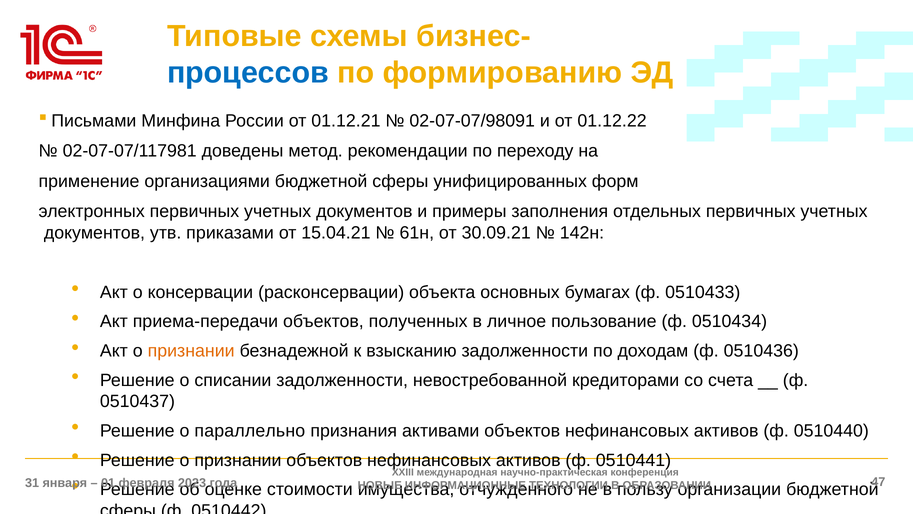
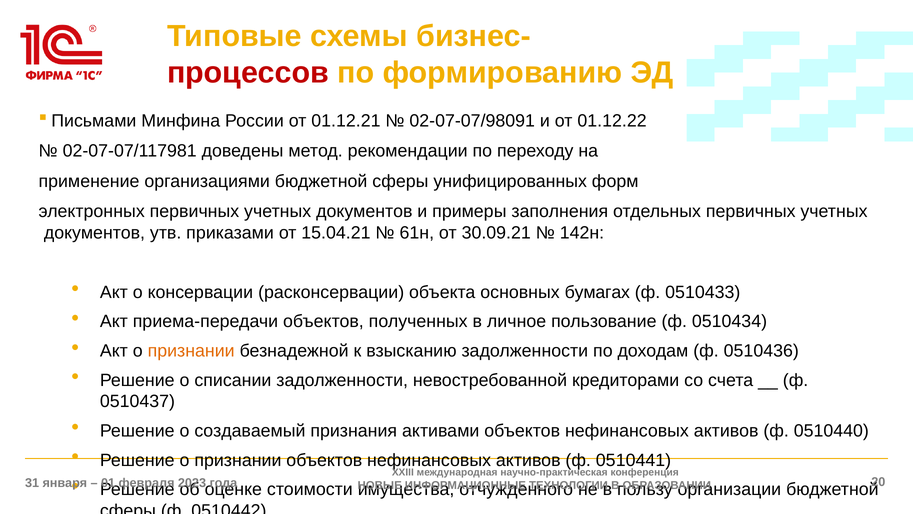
процессов colour: blue -> red (248, 73)
параллельно: параллельно -> создаваемый (250, 431)
47: 47 -> 20 (878, 482)
